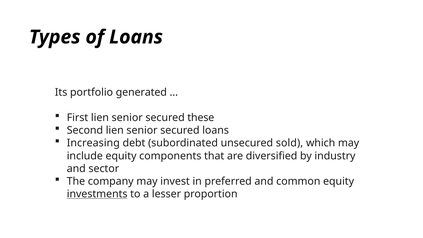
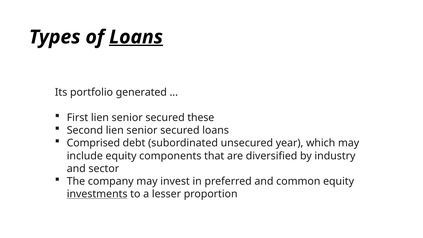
Loans underline: none -> present (136, 37)
Increasing: Increasing -> Comprised (93, 143)
sold: sold -> year (290, 143)
